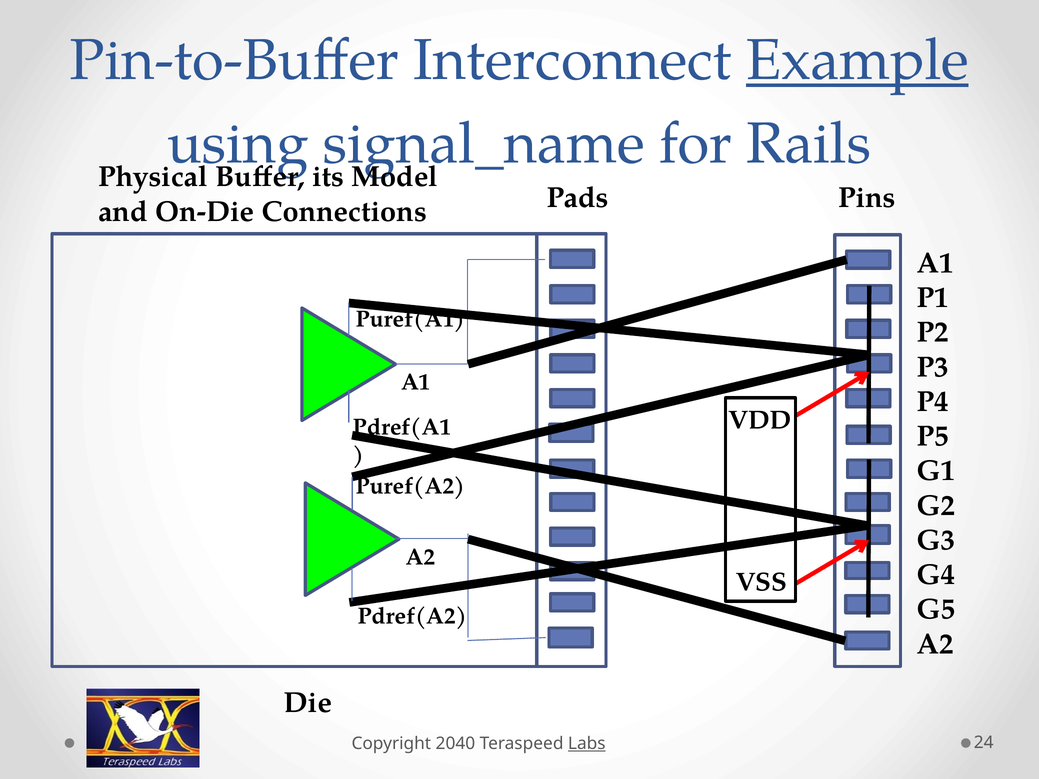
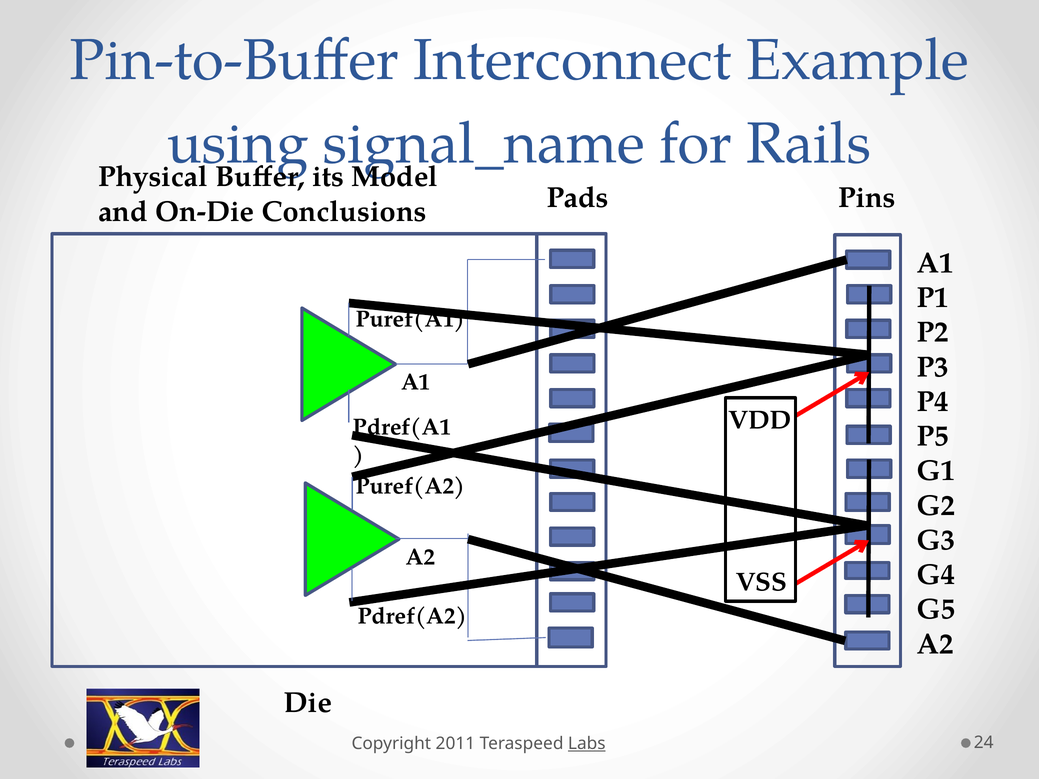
Example underline: present -> none (858, 60)
Connections: Connections -> Conclusions (344, 212)
2040: 2040 -> 2011 (455, 744)
